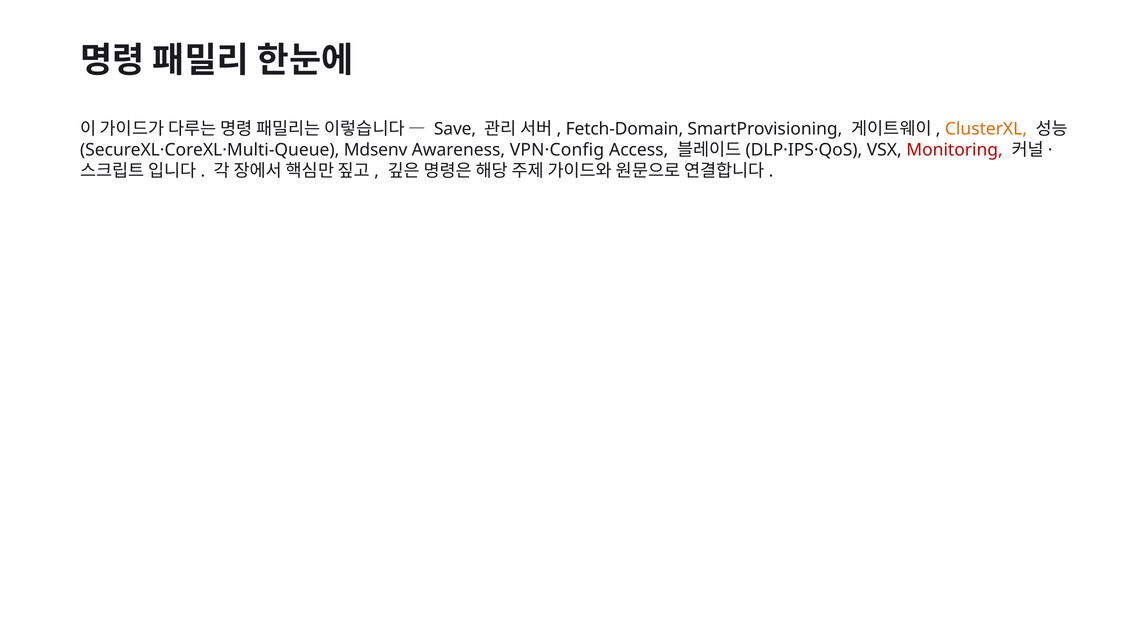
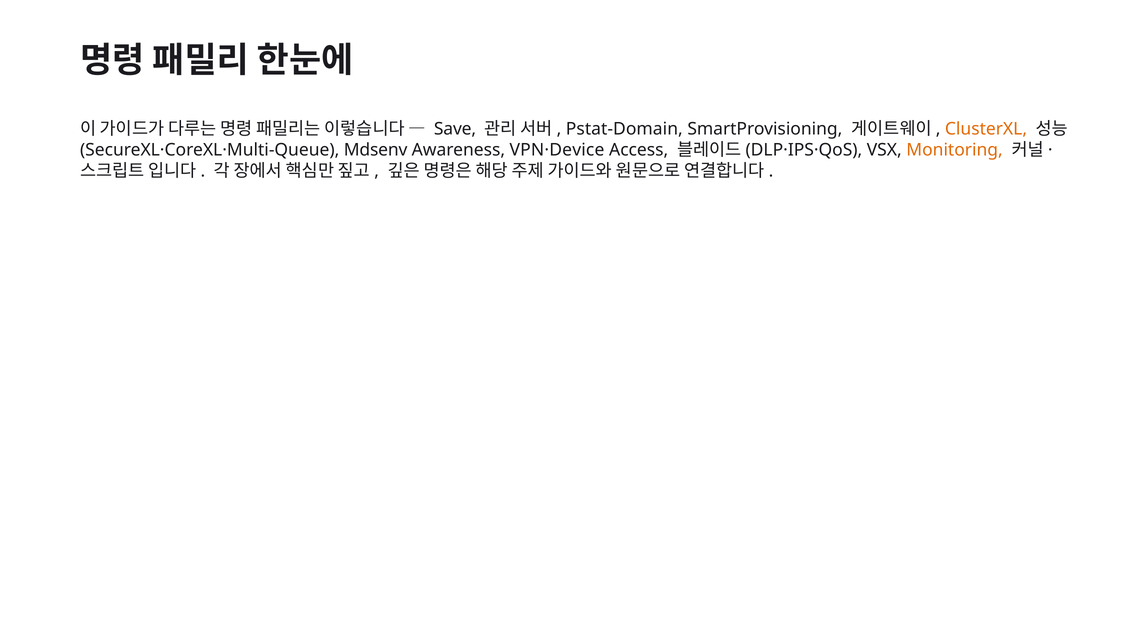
Fetch-Domain: Fetch-Domain -> Pstat-Domain (624, 129)
VPN·Config: VPN·Config -> VPN·Device (557, 150)
Monitoring colour: red -> orange (955, 150)
